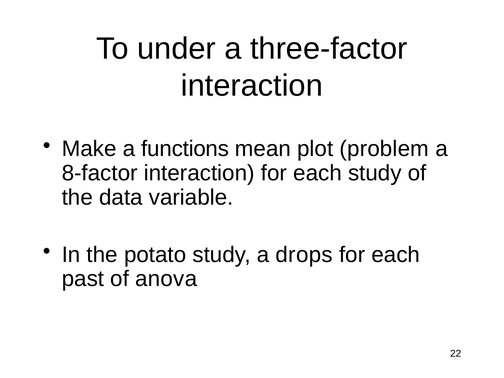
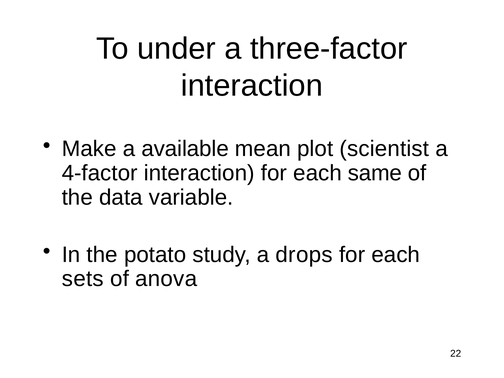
functions: functions -> available (185, 149)
problem: problem -> scientist (384, 149)
8-factor: 8-factor -> 4-factor (100, 173)
each study: study -> same (375, 173)
past: past -> sets (83, 279)
